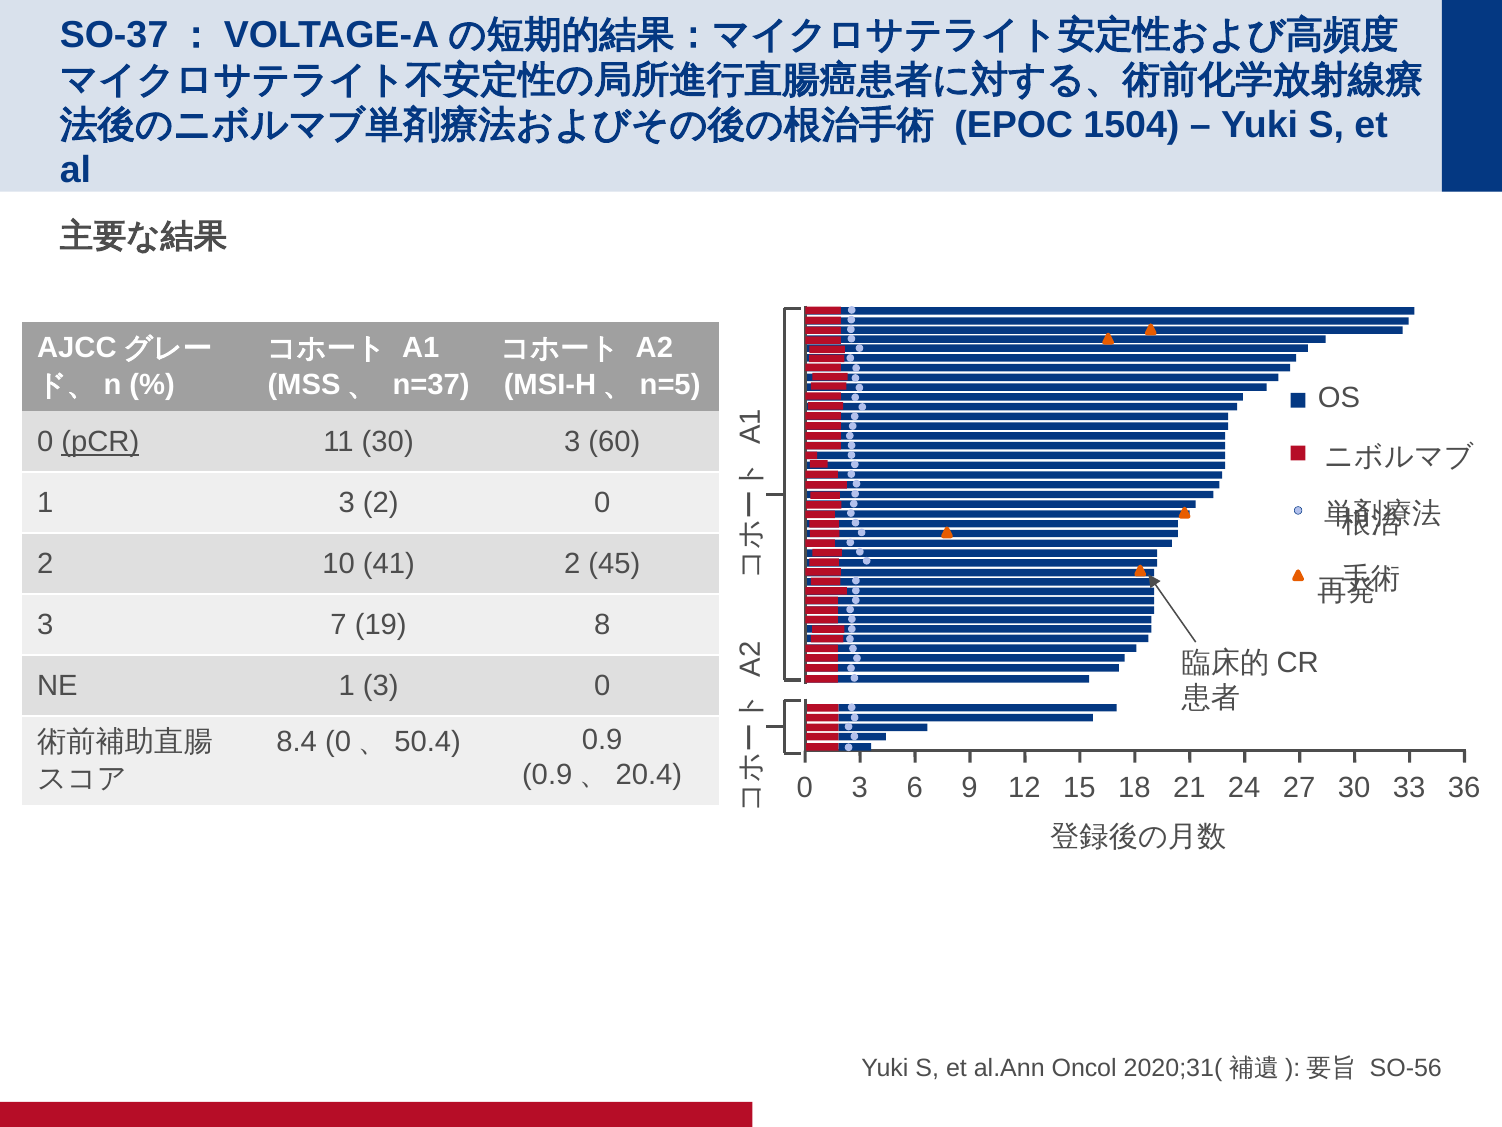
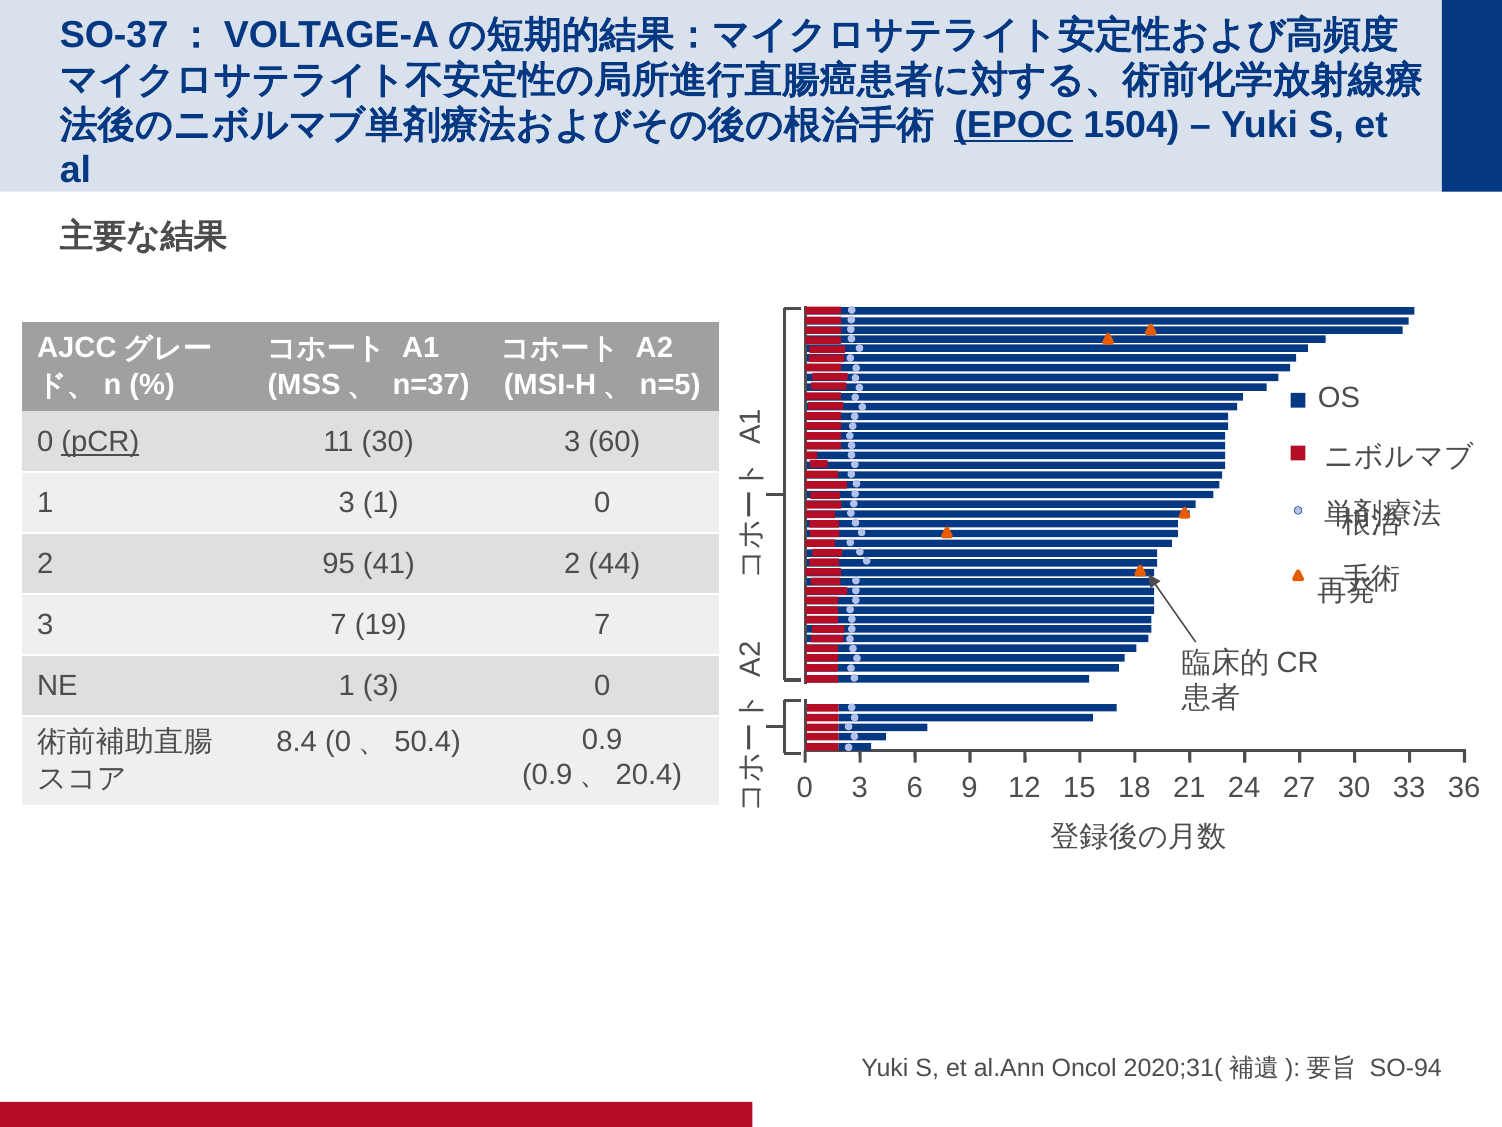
EPOC underline: none -> present (1014, 125)
3 2: 2 -> 1 (381, 503)
10: 10 -> 95 (339, 564)
45: 45 -> 44 (614, 564)
19 8: 8 -> 7 (602, 625)
SO-56: SO-56 -> SO-94 (1406, 1068)
